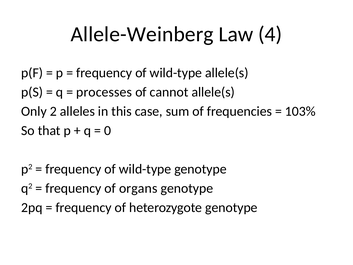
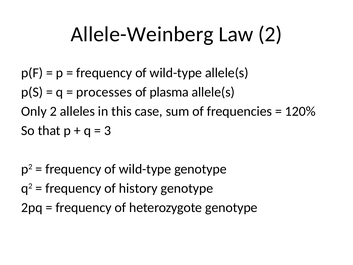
Law 4: 4 -> 2 (270, 34)
cannot: cannot -> plasma (169, 92)
103%: 103% -> 120% (300, 111)
0: 0 -> 3 (108, 130)
organs: organs -> history (138, 188)
